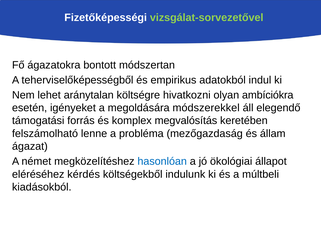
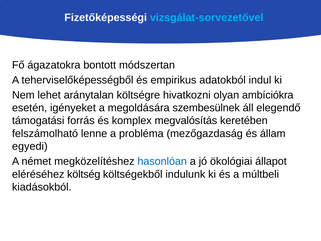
vizsgálat-sorvezetővel colour: light green -> light blue (207, 17)
módszerekkel: módszerekkel -> szembesülnek (206, 108)
ágazat: ágazat -> egyedi (30, 146)
kérdés: kérdés -> költség (84, 174)
